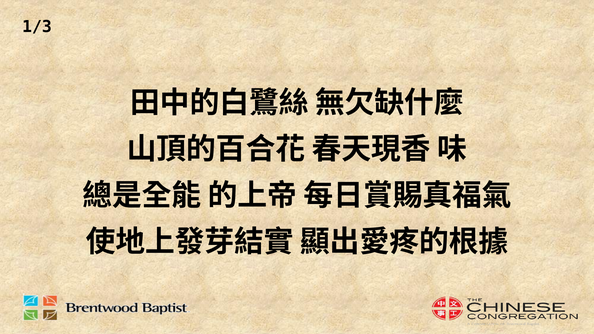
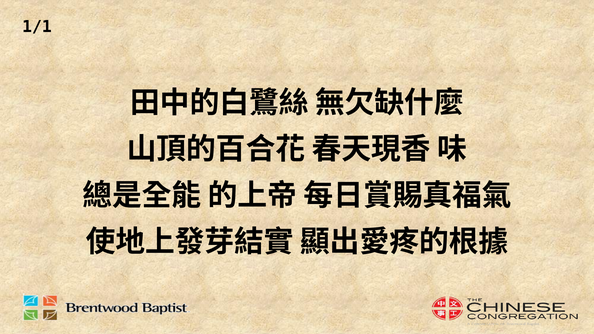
1/3: 1/3 -> 1/1 (37, 27)
